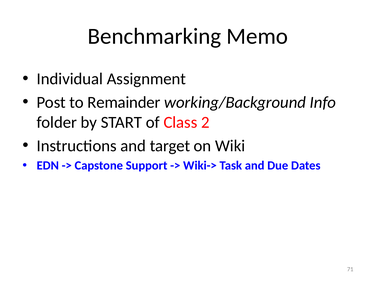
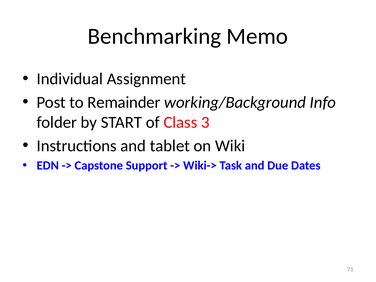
2: 2 -> 3 (205, 122)
target: target -> tablet (170, 146)
